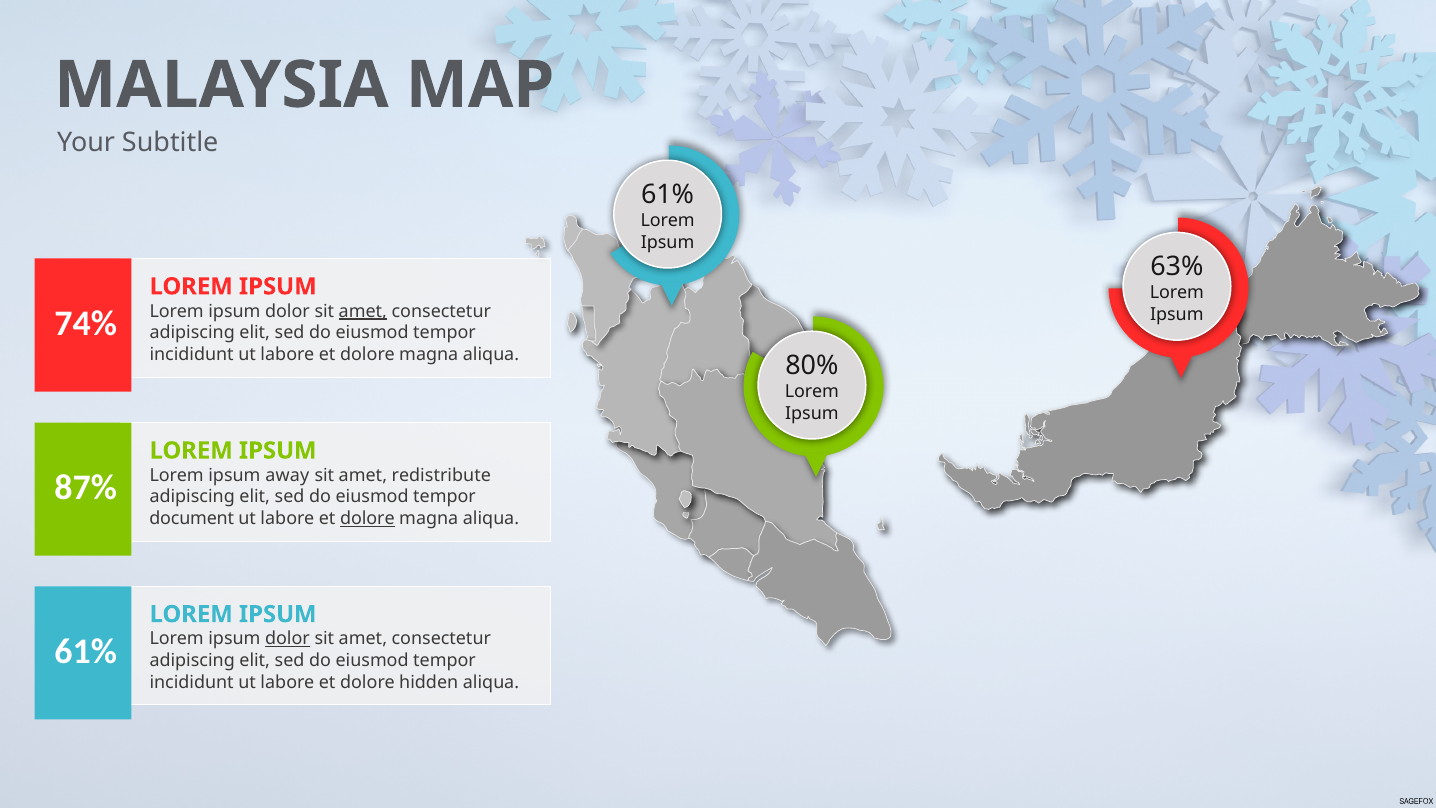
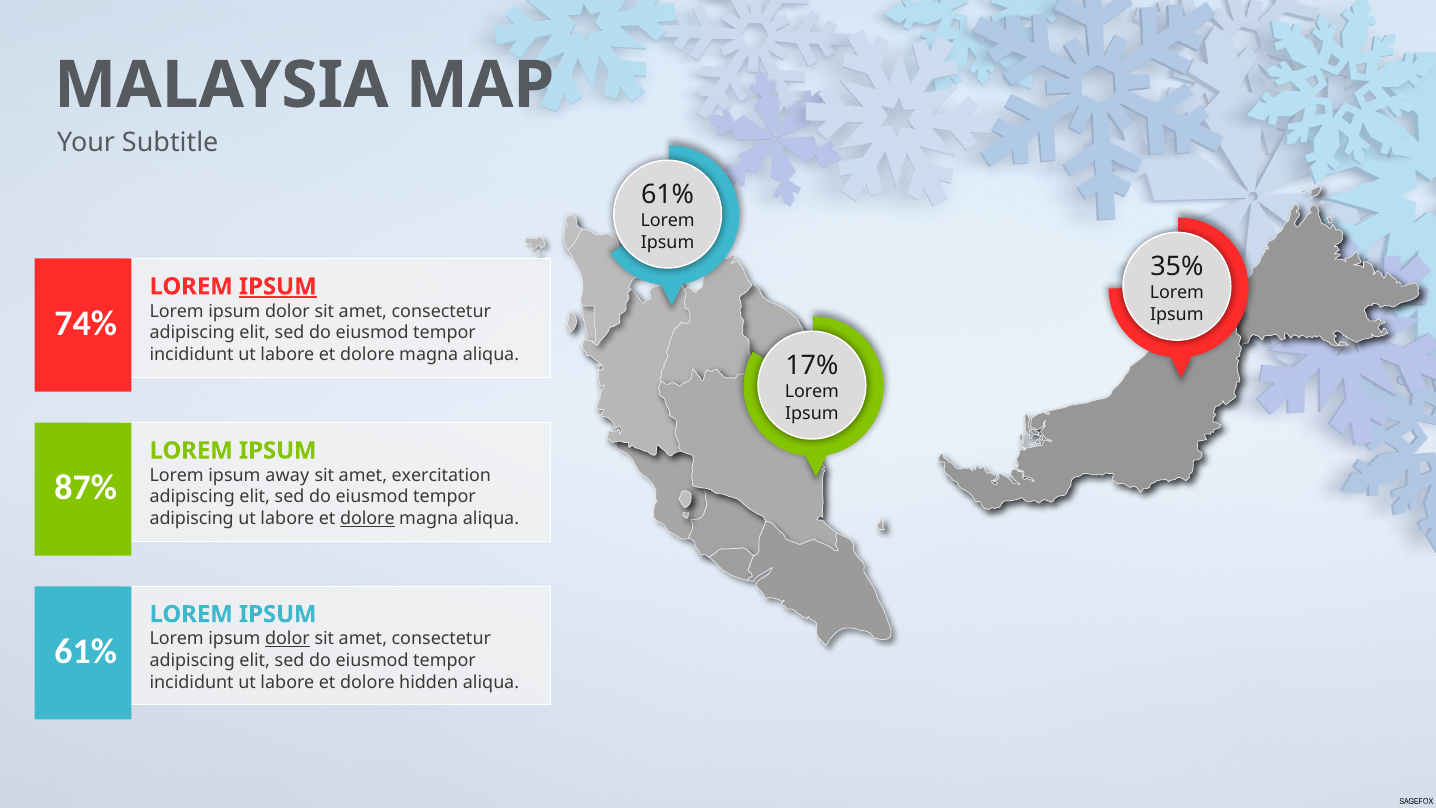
63%: 63% -> 35% (1177, 266)
IPSUM underline: none -> present (278, 286)
amet underline: present -> none (363, 311)
80%: 80% -> 17% (812, 365)
redistribute: redistribute -> exercitation (441, 475)
document: document -> adipiscing (192, 518)
